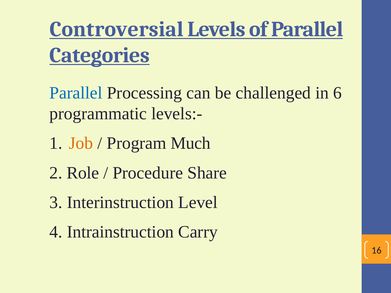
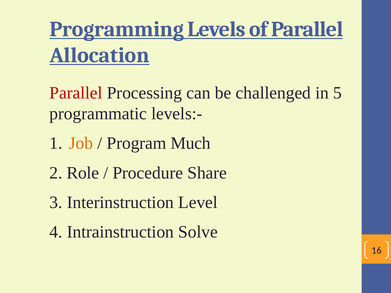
Controversial: Controversial -> Programming (117, 29)
Categories: Categories -> Allocation (99, 55)
Parallel colour: blue -> red (76, 93)
6: 6 -> 5 (337, 93)
Carry: Carry -> Solve (198, 232)
